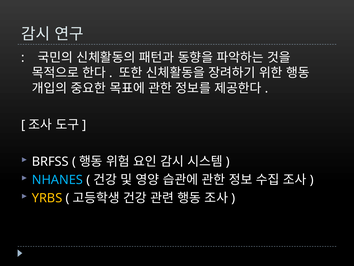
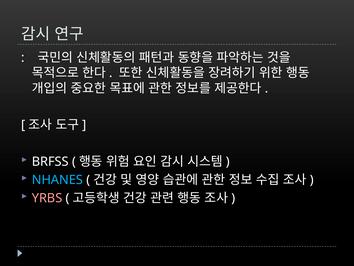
YRBS colour: yellow -> pink (47, 198)
